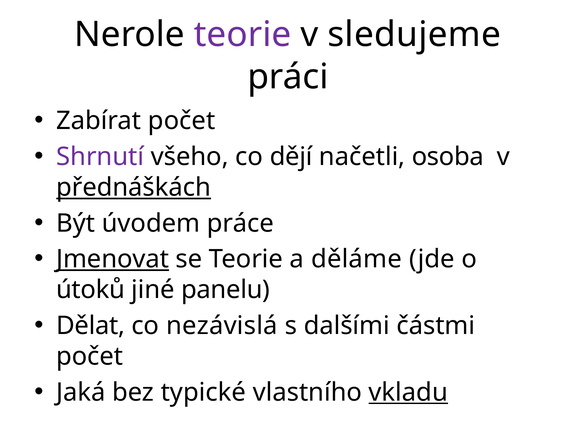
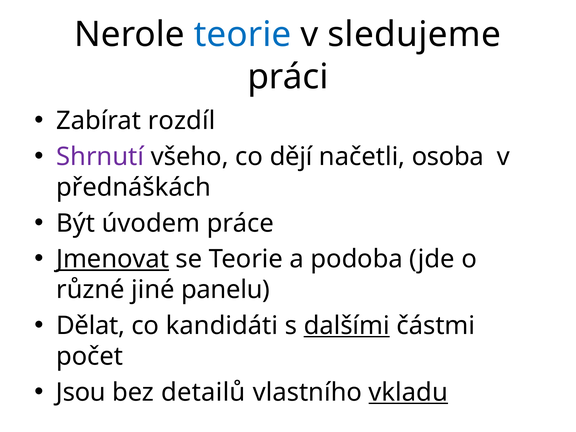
teorie colour: purple -> blue (243, 35)
Zabírat počet: počet -> rozdíl (182, 121)
přednáškách underline: present -> none (134, 187)
děláme: děláme -> podoba (357, 259)
útoků: útoků -> různé (90, 290)
nezávislá: nezávislá -> kandidáti (222, 326)
dalšími underline: none -> present (347, 326)
Jaká: Jaká -> Jsou (81, 392)
typické: typické -> detailů (203, 392)
